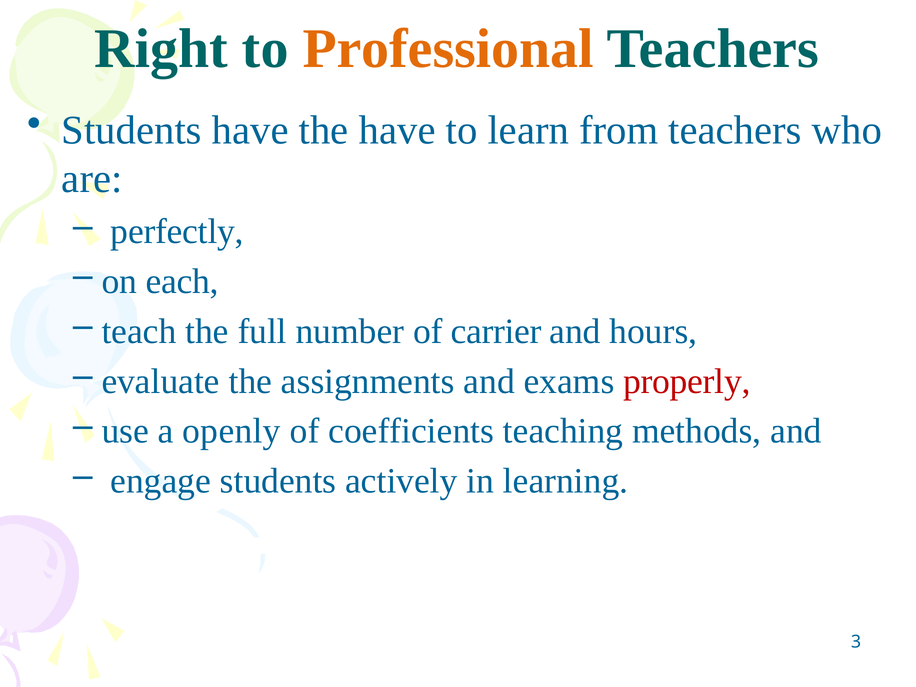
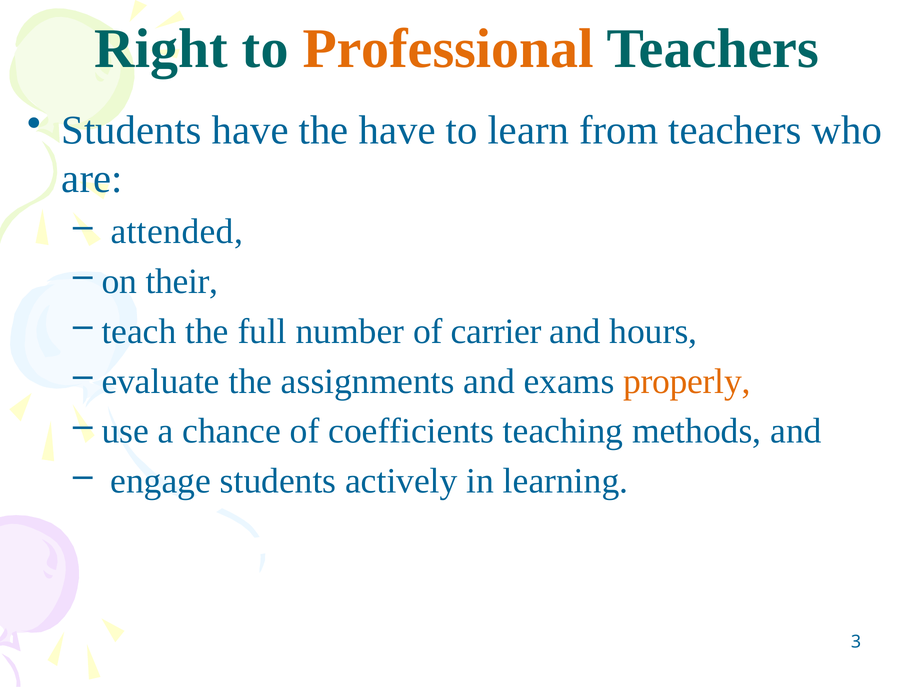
perfectly: perfectly -> attended (177, 232)
each: each -> their (182, 282)
properly colour: red -> orange (687, 381)
openly: openly -> chance (232, 431)
